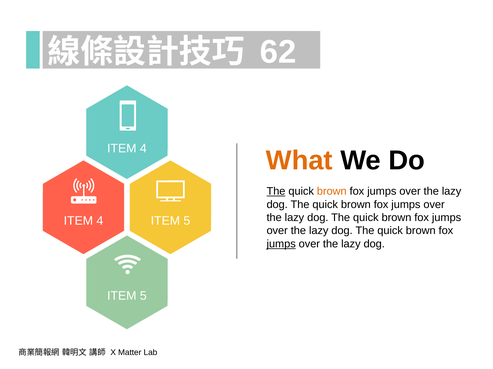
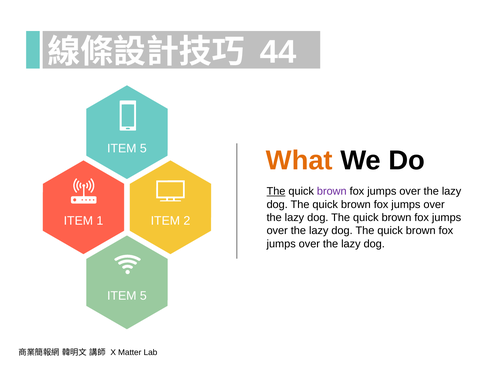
62: 62 -> 44 (278, 52)
4: 4 -> 5 (143, 149)
brown colour: orange -> purple (332, 192)
4: 4 -> 1 (100, 221)
5: 5 -> 2 (187, 221)
jumps underline: present -> none (281, 244)
